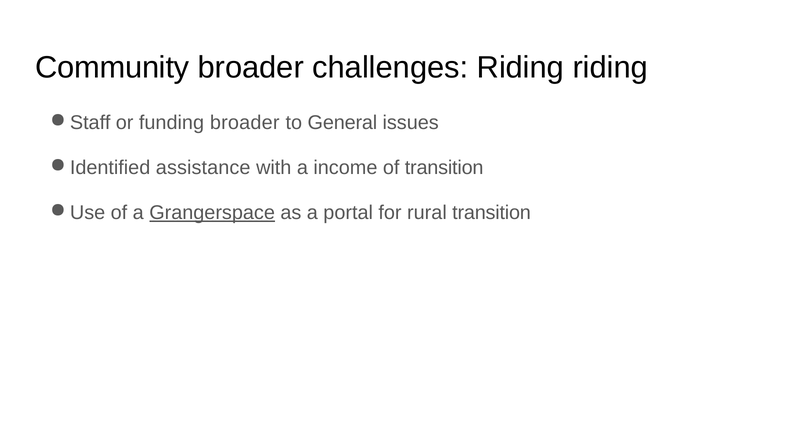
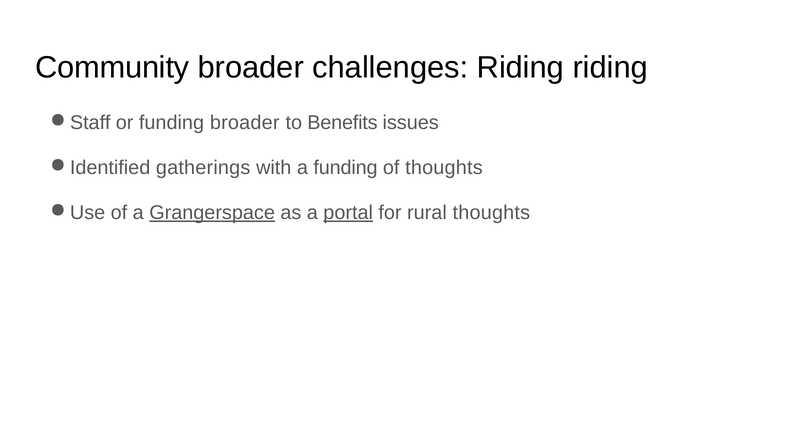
General: General -> Benefits (342, 122)
assistance: assistance -> gatherings (203, 168)
a income: income -> funding (345, 168)
of transition: transition -> thoughts (444, 168)
portal underline: none -> present (348, 213)
rural transition: transition -> thoughts (491, 213)
